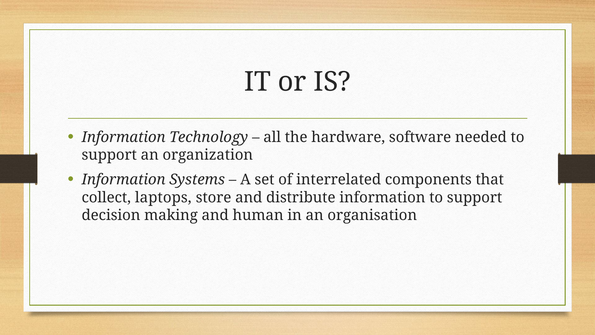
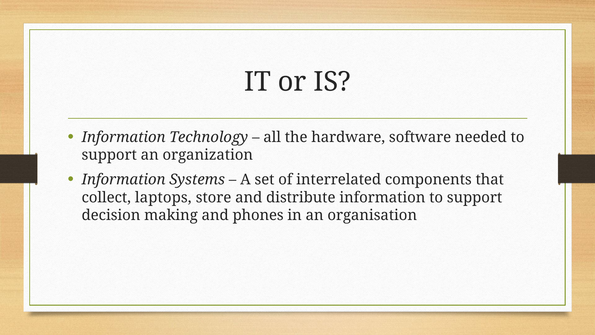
human: human -> phones (258, 215)
